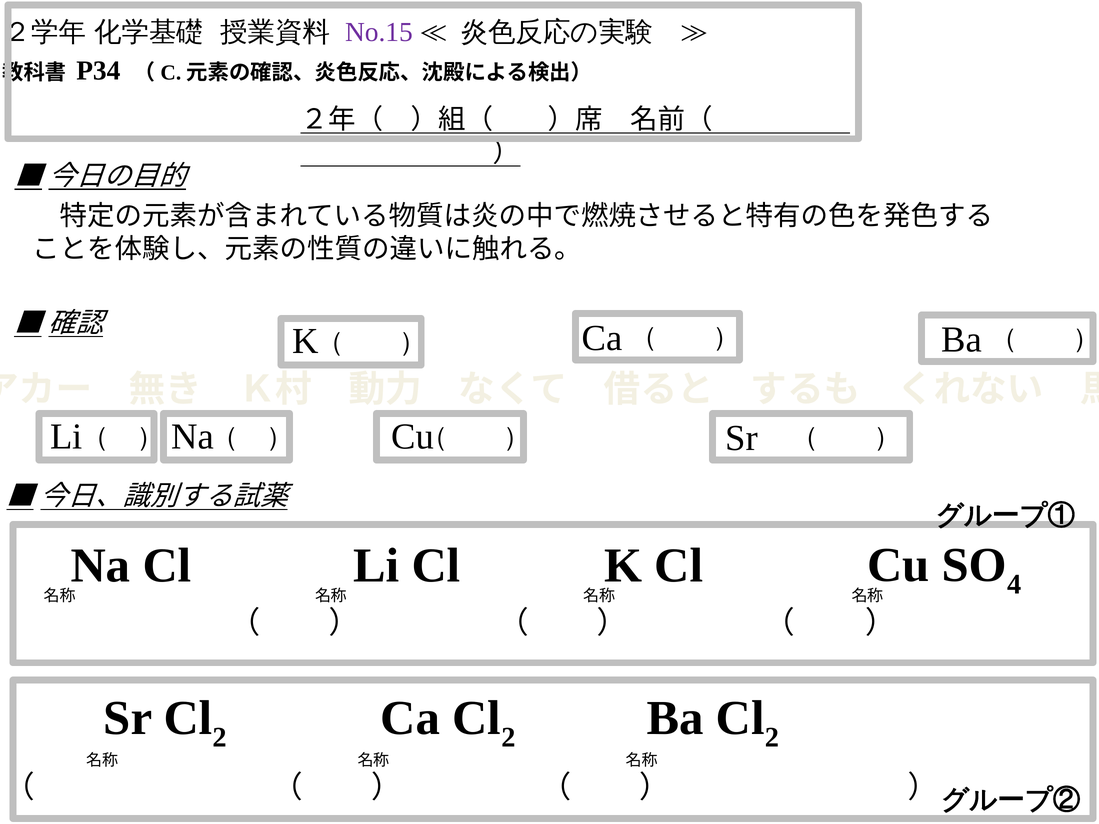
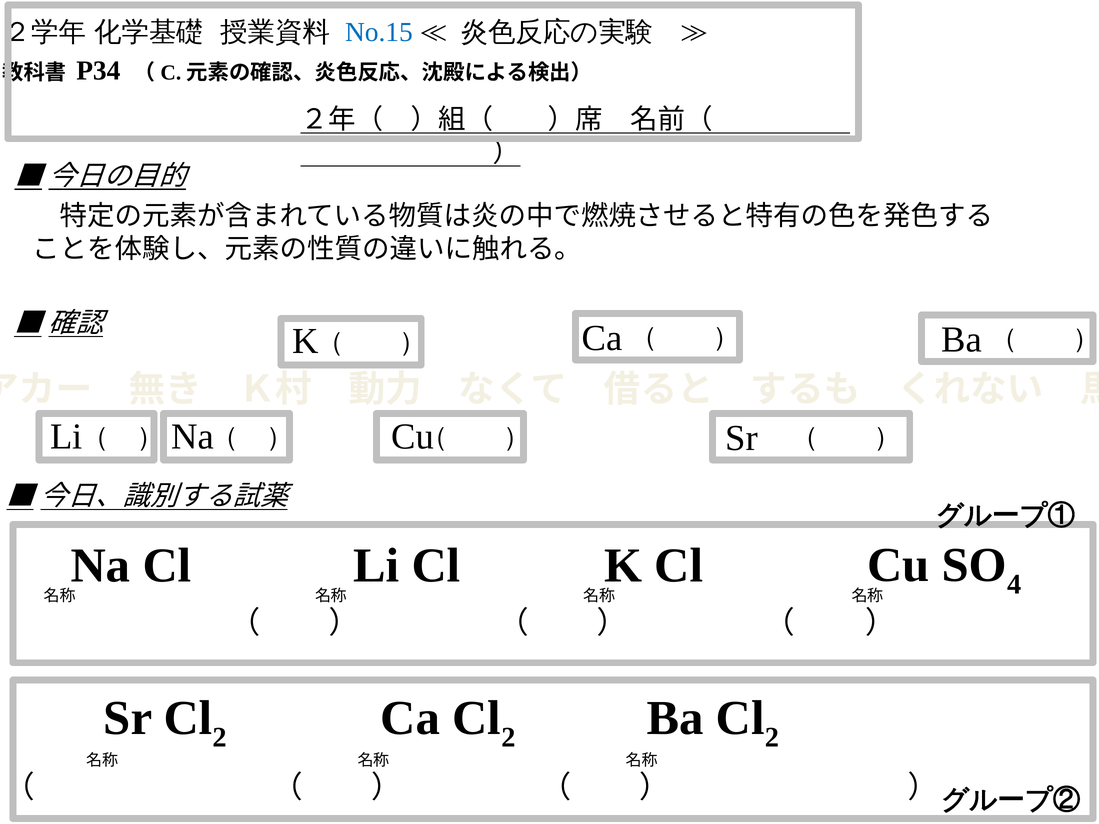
No.15 colour: purple -> blue (379, 32)
